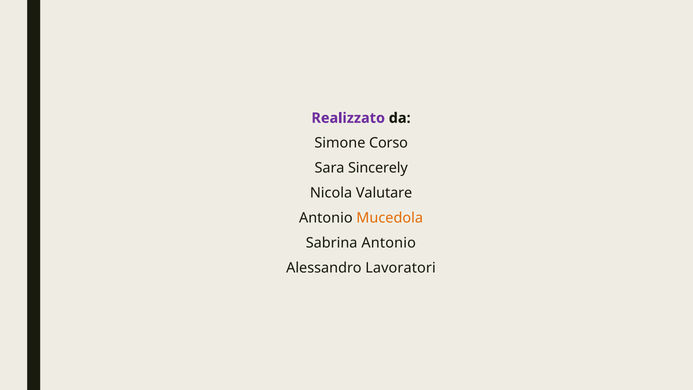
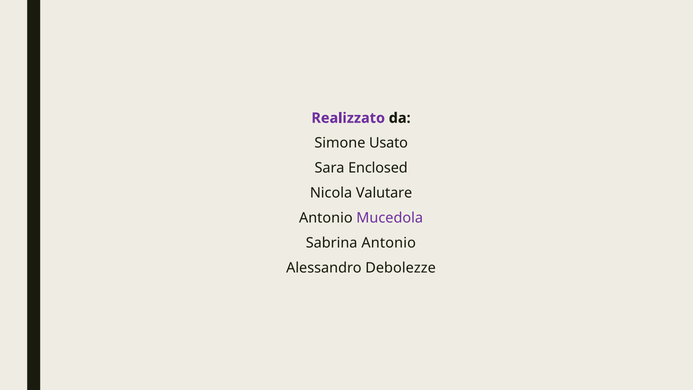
Corso: Corso -> Usato (388, 143)
Sincerely: Sincerely -> Enclosed (378, 168)
Mucedola colour: orange -> purple (390, 218)
Lavoratori: Lavoratori -> Debolezze (401, 268)
